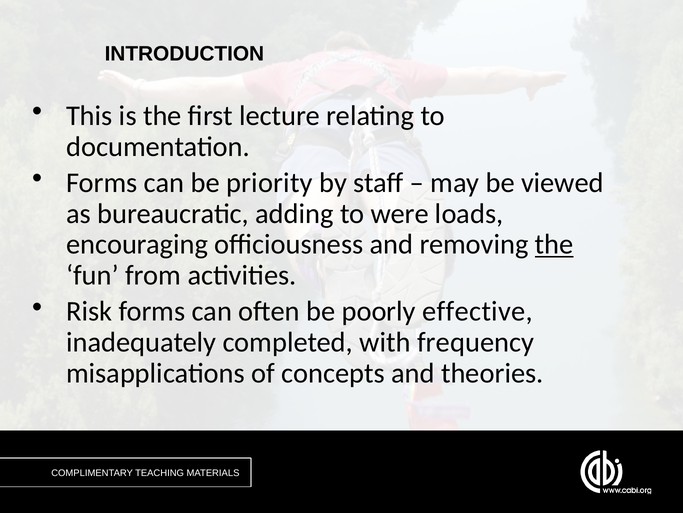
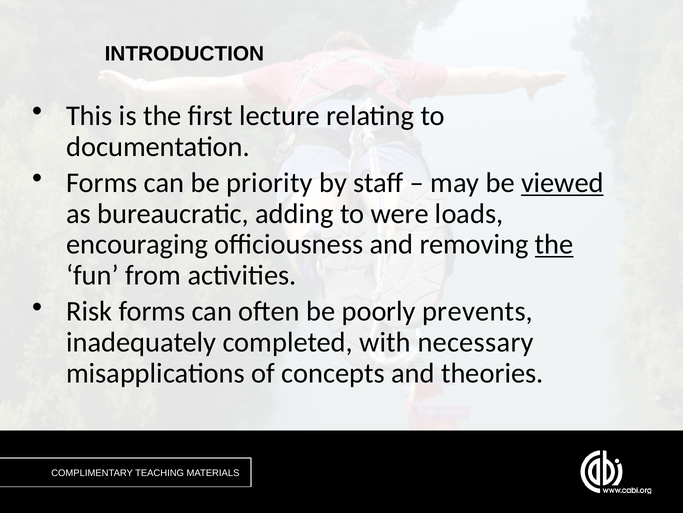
viewed underline: none -> present (562, 183)
effective: effective -> prevents (478, 311)
frequency: frequency -> necessary (476, 342)
